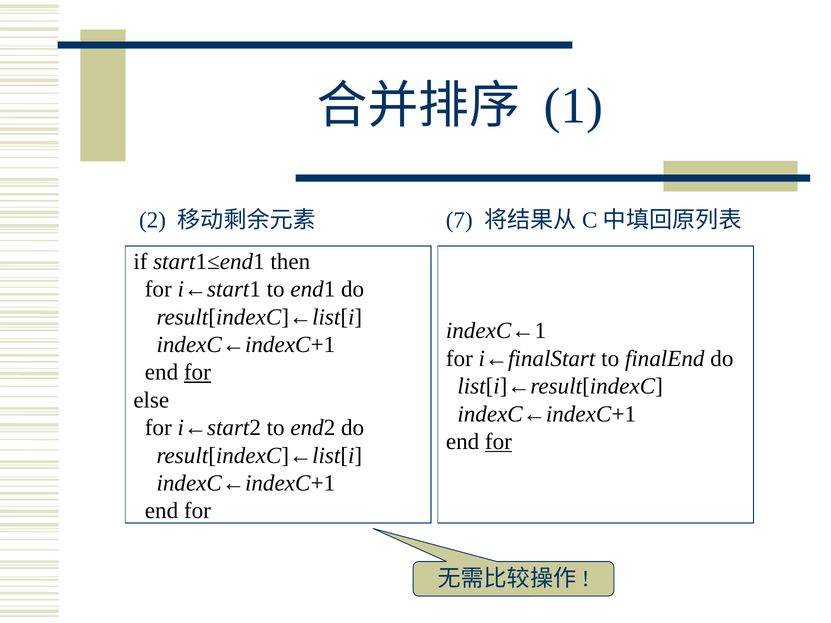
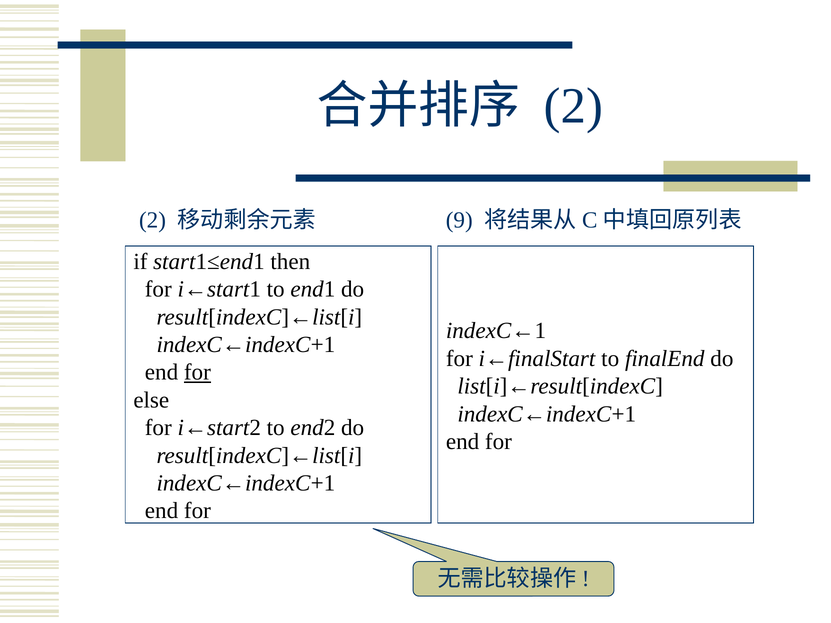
1: 1 -> 2 (573, 106)
7: 7 -> 9 (459, 220)
for underline: present -> none (498, 442)
